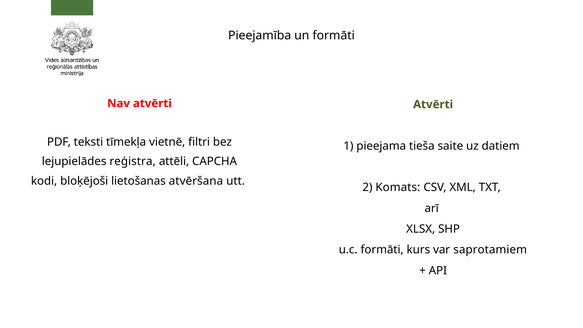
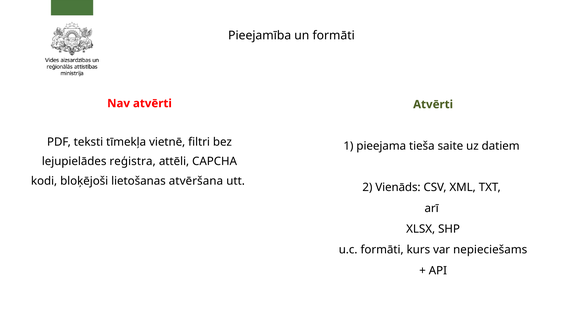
Komats: Komats -> Vienāds (398, 187)
saprotamiem: saprotamiem -> nepieciešams (490, 250)
